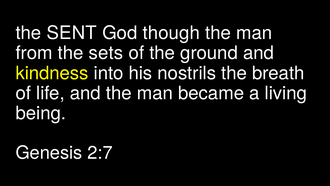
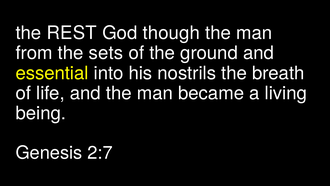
SENT: SENT -> REST (72, 33)
kindness: kindness -> essential (52, 73)
